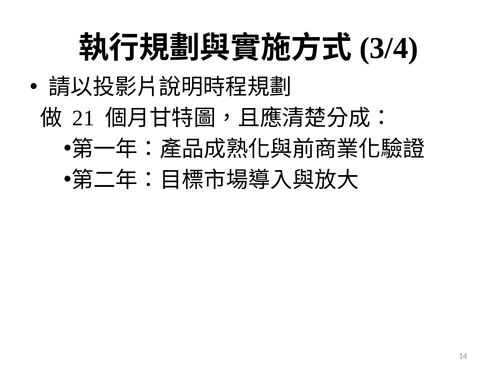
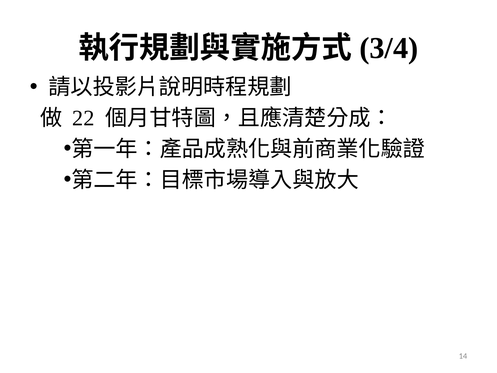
21: 21 -> 22 (83, 118)
